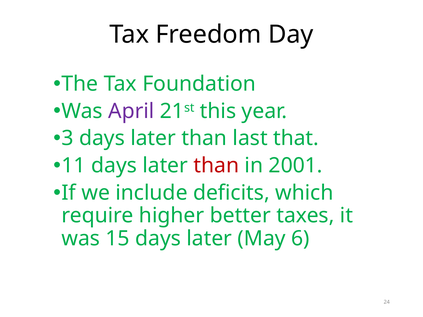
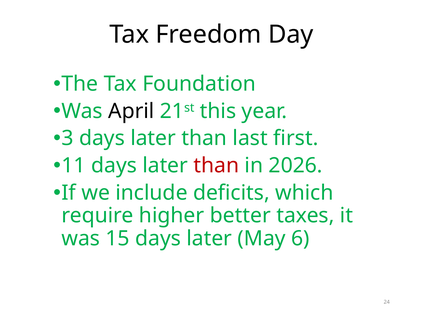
April colour: purple -> black (131, 111)
that: that -> first (296, 138)
2001: 2001 -> 2026 (296, 166)
